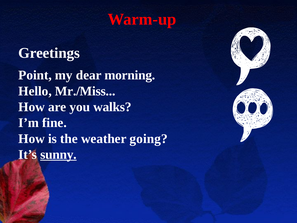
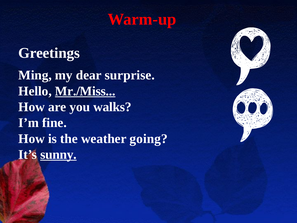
Point: Point -> Ming (35, 75)
morning: morning -> surprise (130, 75)
Mr./Miss underline: none -> present (85, 91)
